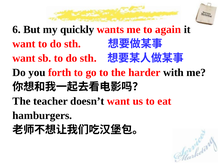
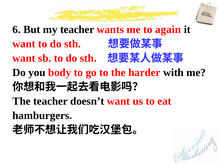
my quickly: quickly -> teacher (77, 30)
forth: forth -> body (60, 73)
